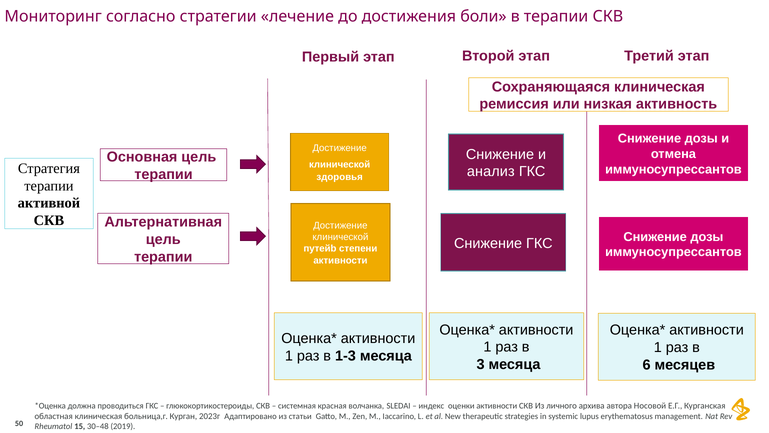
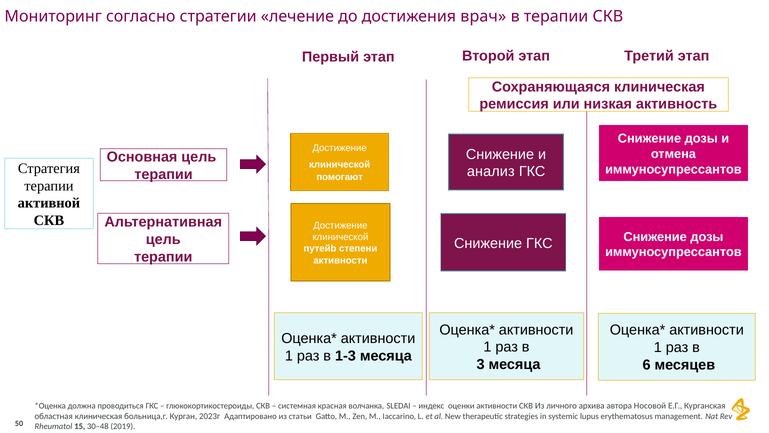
боли: боли -> врач (483, 16)
здоровья: здоровья -> помогают (340, 177)
